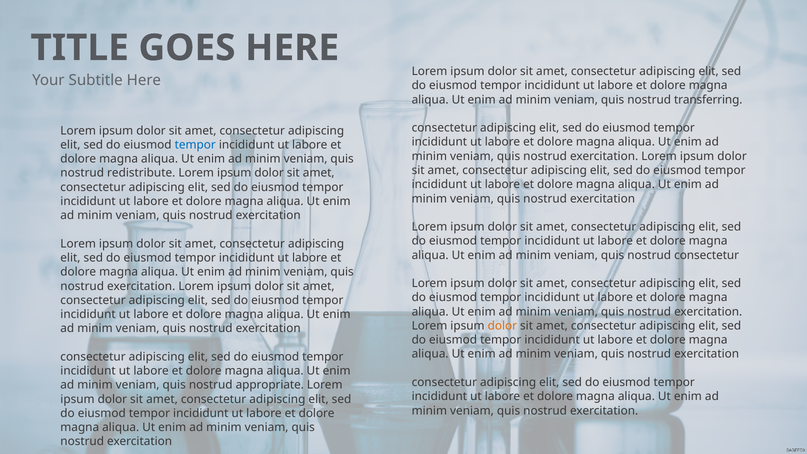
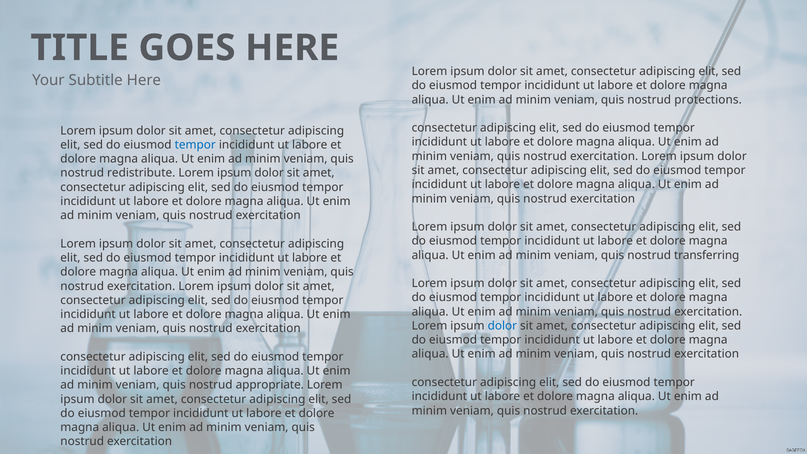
transferring: transferring -> protections (708, 100)
nostrud consectetur: consectetur -> transferring (707, 255)
dolor colour: orange -> blue (502, 326)
